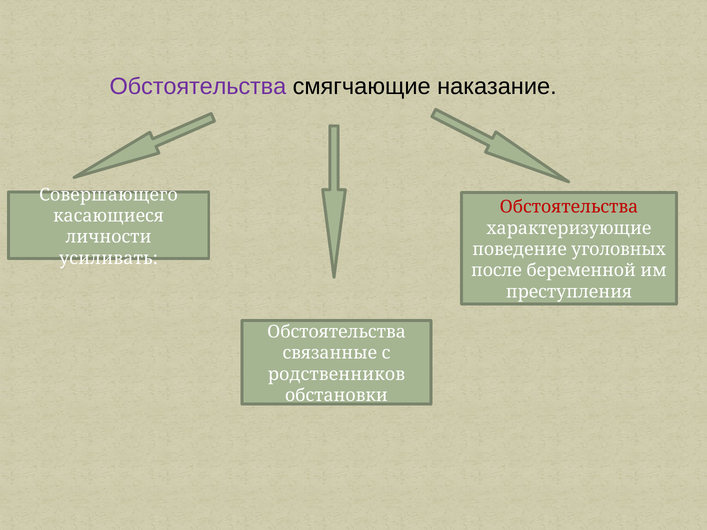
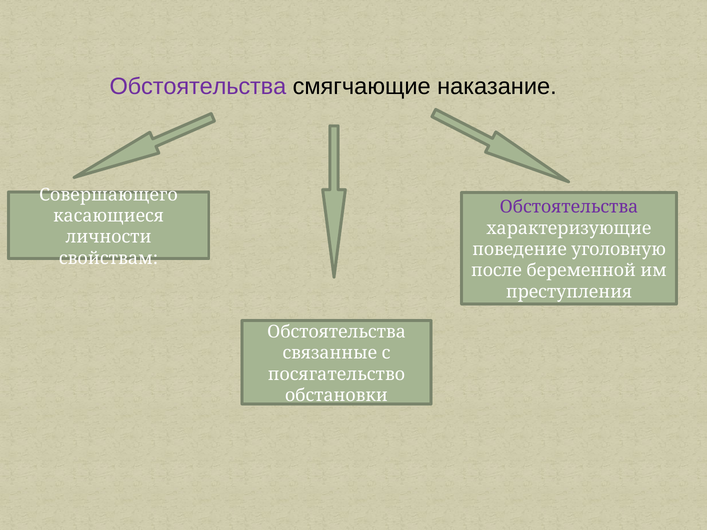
Обстоятельства colour: red -> purple (569, 207)
уголовных: уголовных -> уголовную (619, 250)
усиливать: усиливать -> свойствам (108, 258)
родственников: родственников -> посягательство (336, 374)
